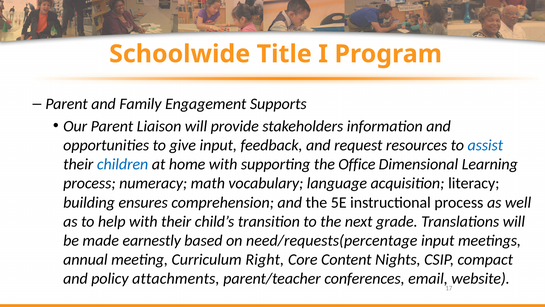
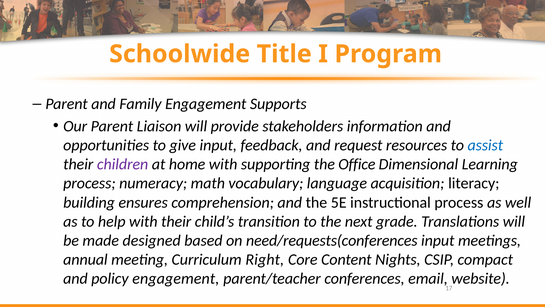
children colour: blue -> purple (123, 164)
earnestly: earnestly -> designed (152, 240)
need/requests(percentage: need/requests(percentage -> need/requests(conferences (332, 240)
policy attachments: attachments -> engagement (176, 278)
